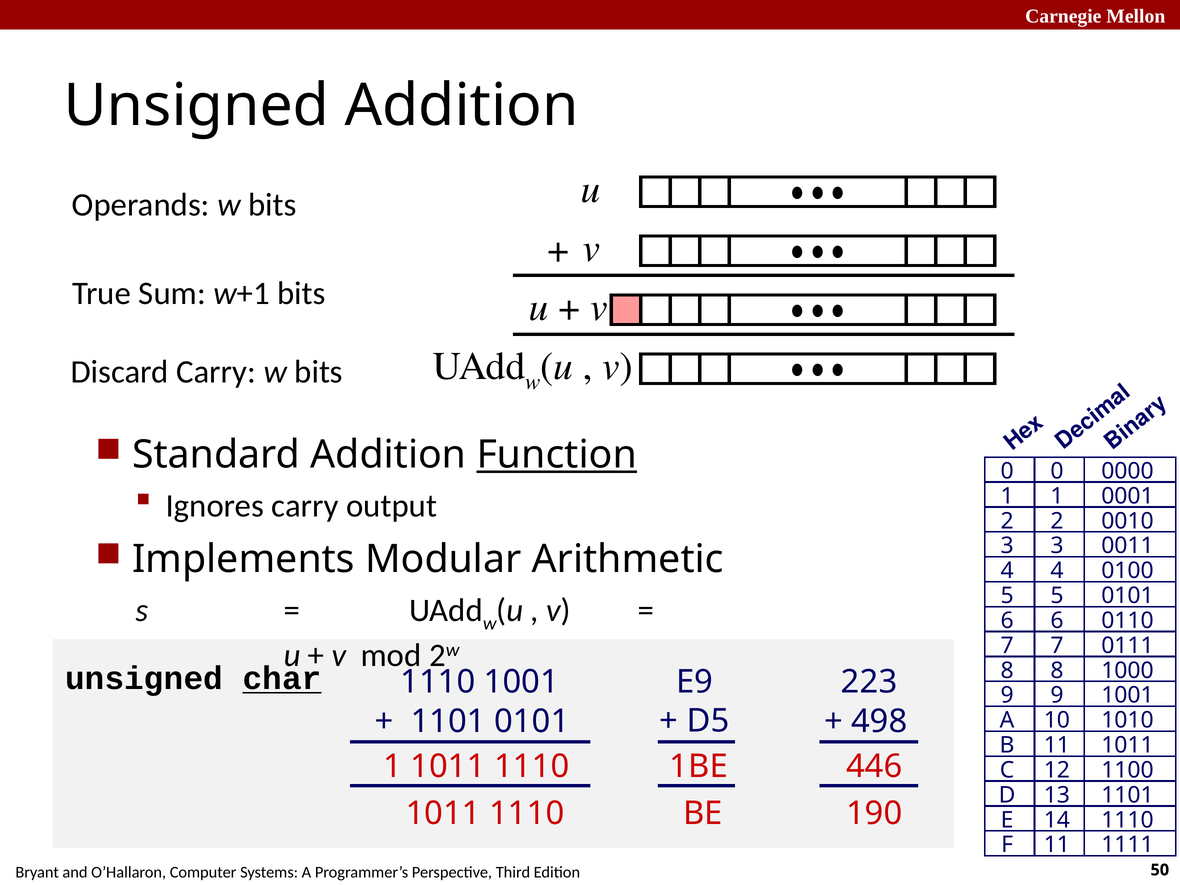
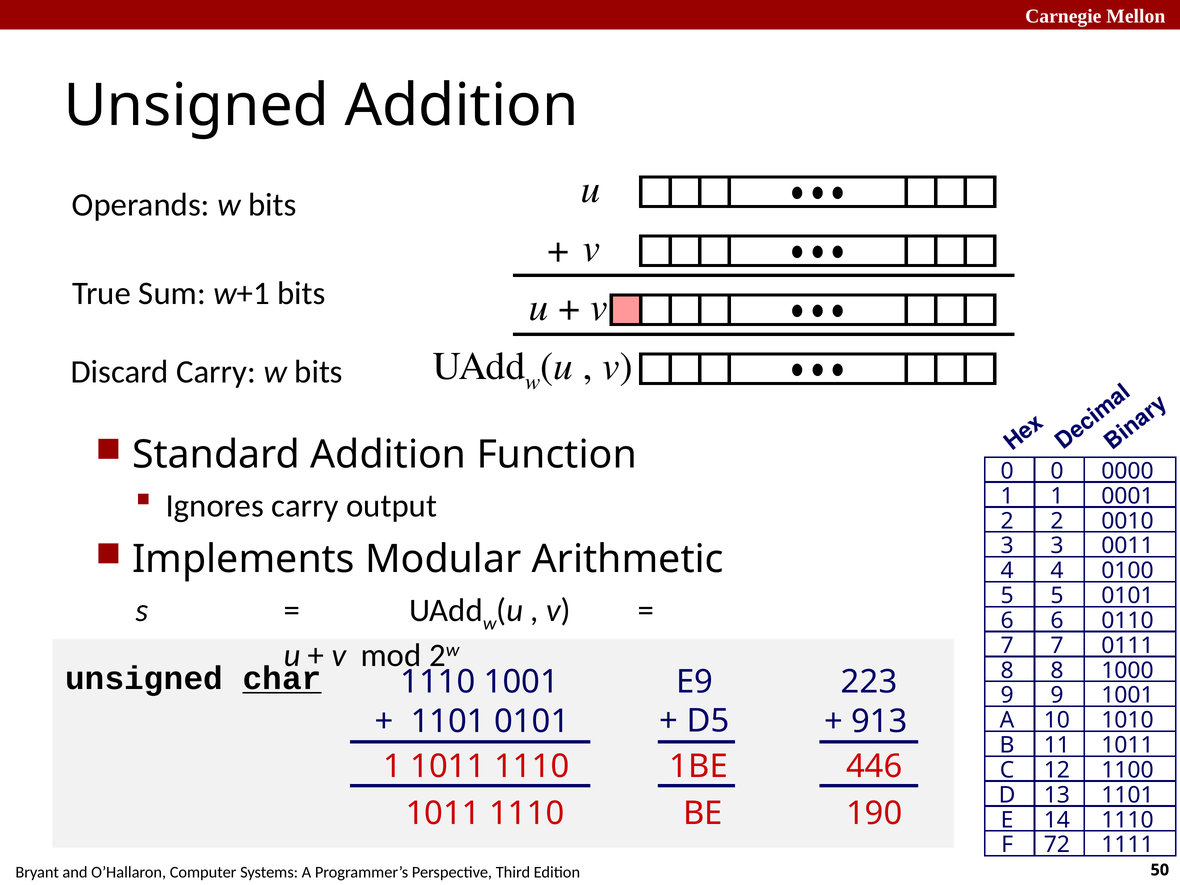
Function underline: present -> none (557, 455)
498: 498 -> 913 (879, 721)
F 11: 11 -> 72 (1057, 845)
